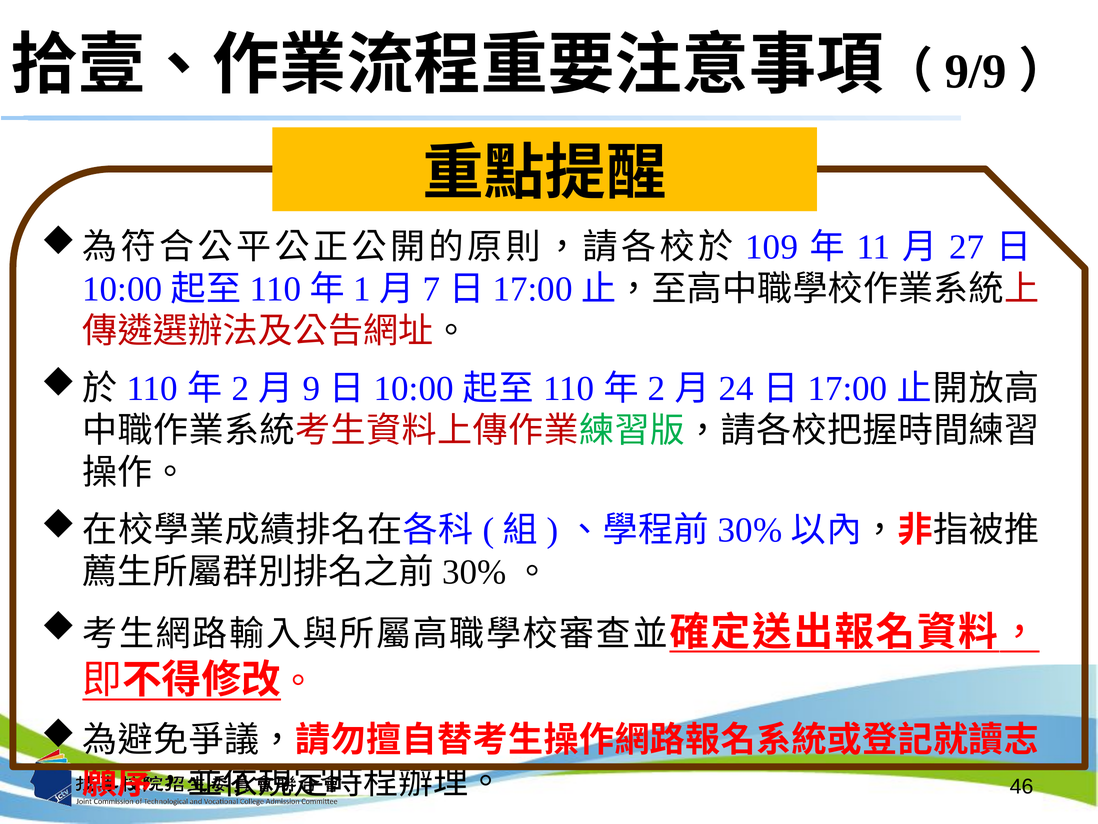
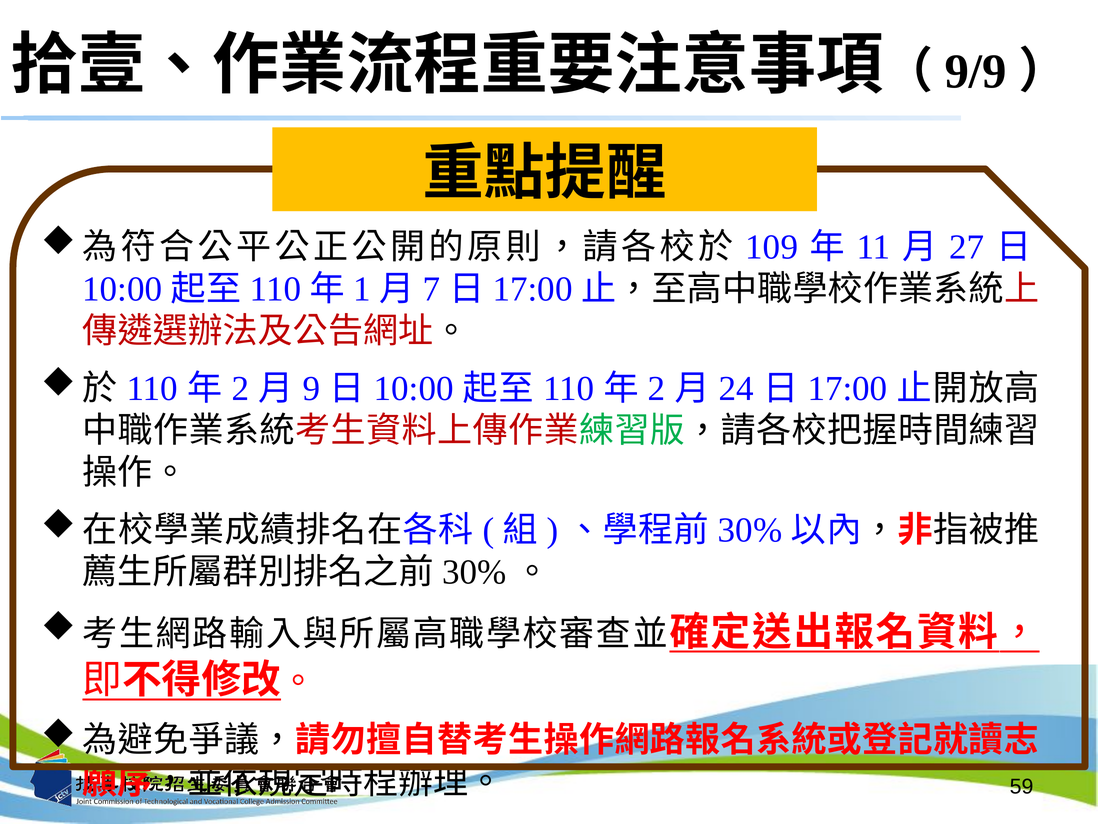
46: 46 -> 59 (1022, 786)
